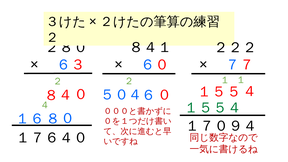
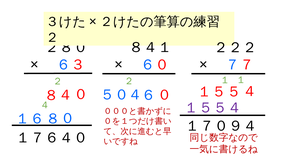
１５５４ colour: green -> purple (213, 108)
